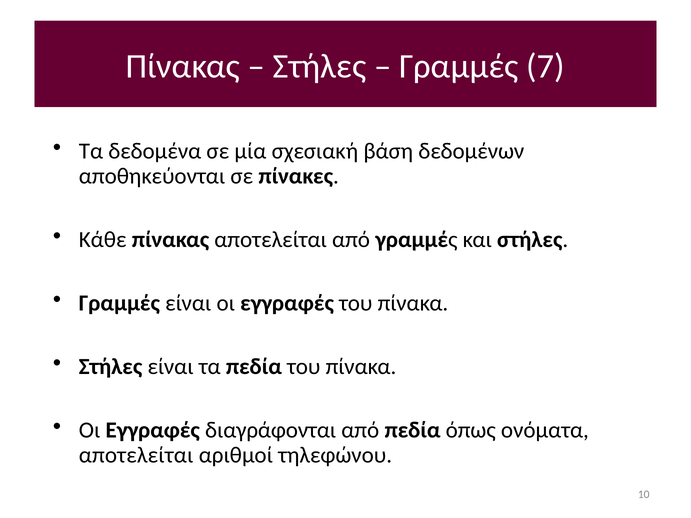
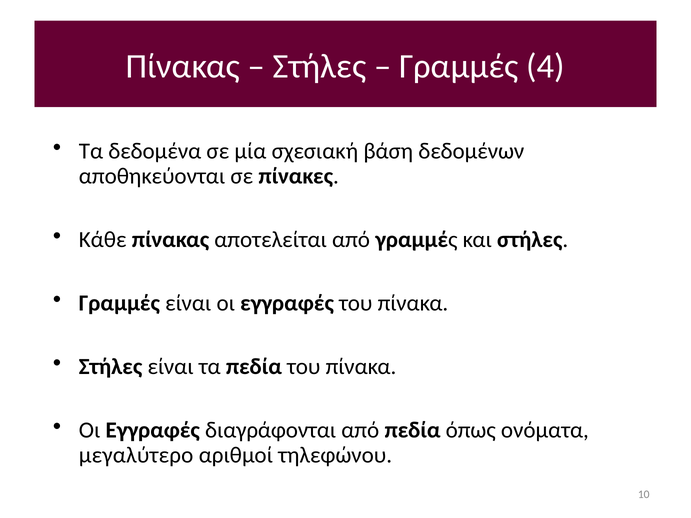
7: 7 -> 4 (545, 66)
αποτελείται: αποτελείται -> μεγαλύτερο (136, 455)
